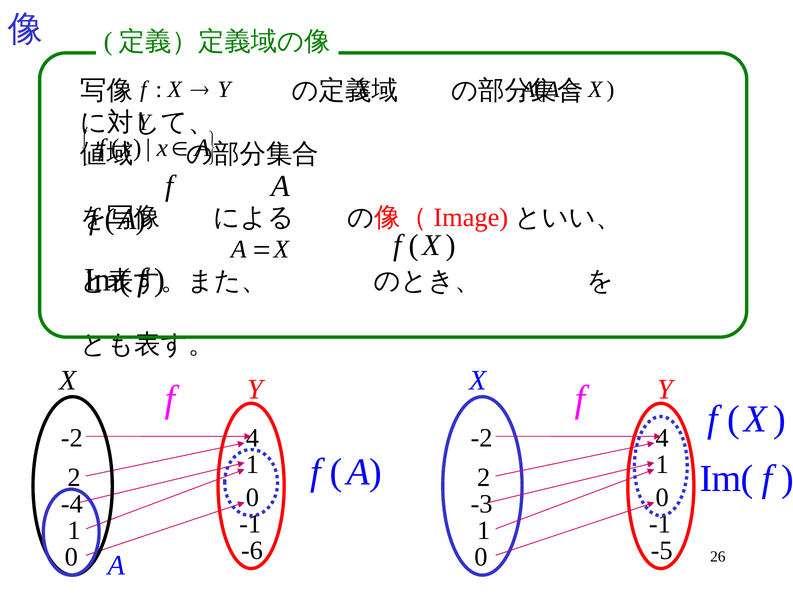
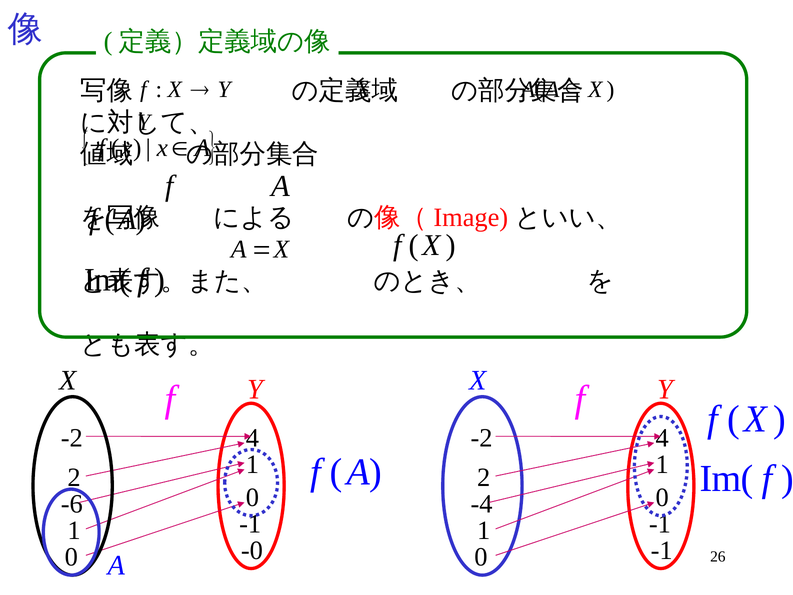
-4: -4 -> -6 (72, 504)
-3: -3 -> -4 (482, 504)
-6: -6 -> -0 (252, 550)
-5: -5 -> -1 (662, 550)
